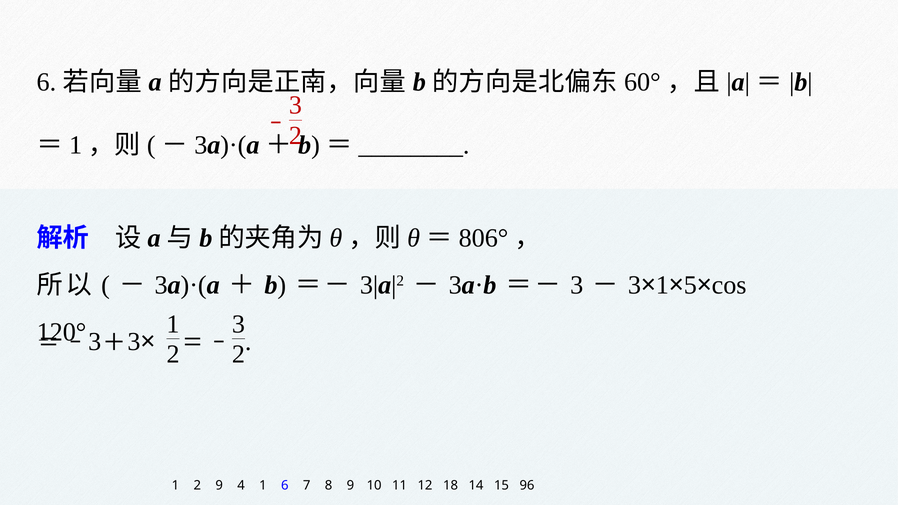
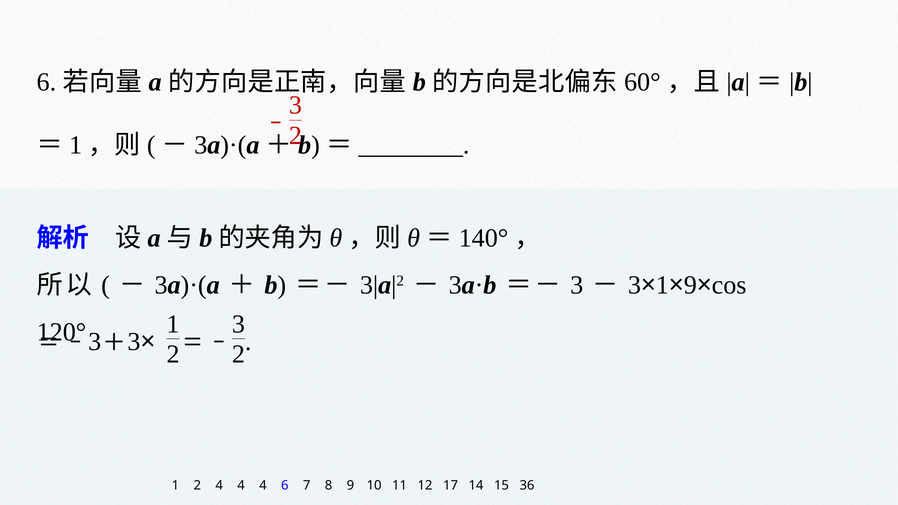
806°: 806° -> 140° (483, 238)
5: 5 -> 9 (690, 285)
2 9: 9 -> 4 (219, 485)
1: 1 -> 4 (263, 485)
18: 18 -> 17 (451, 485)
96: 96 -> 36 (527, 485)
